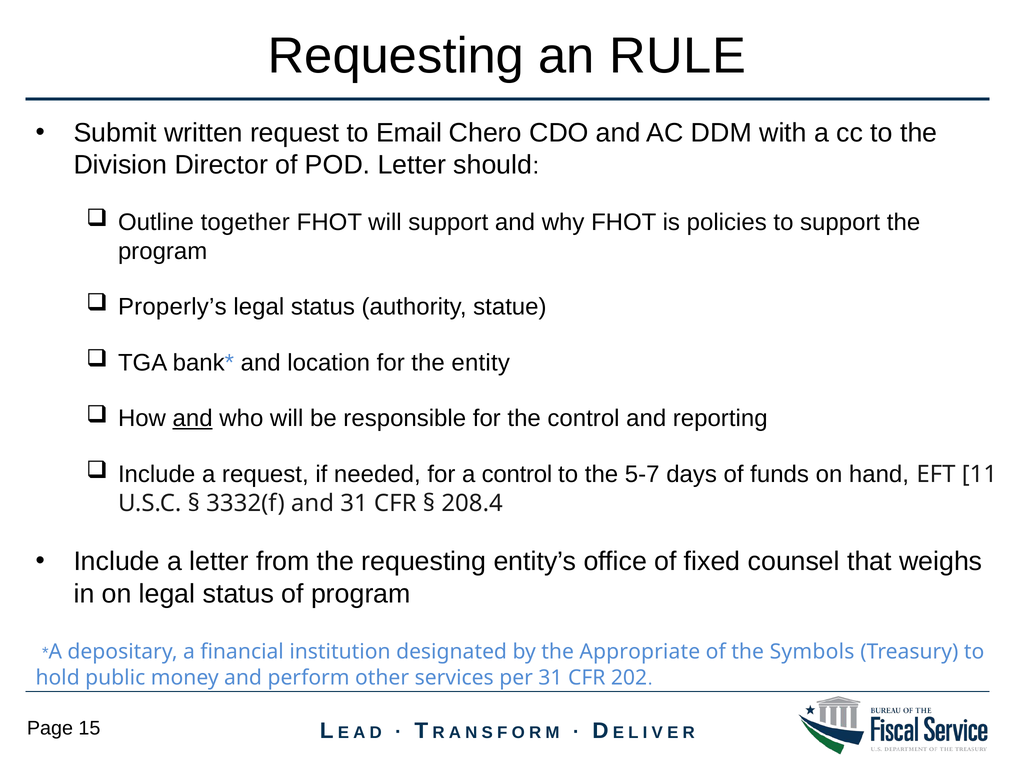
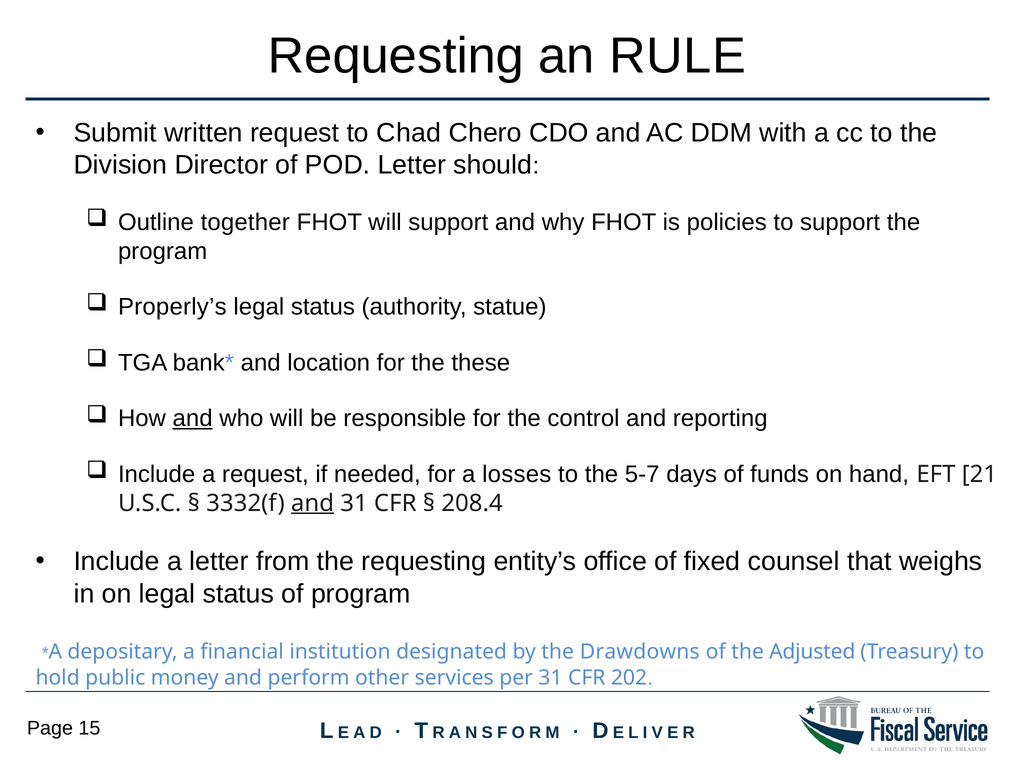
Email: Email -> Chad (409, 133)
entity: entity -> these (481, 363)
a control: control -> losses (517, 474)
11: 11 -> 21 (979, 474)
and underline: none -> present (313, 503)
Appropriate: Appropriate -> Drawdowns (640, 652)
Symbols: Symbols -> Adjusted (812, 652)
